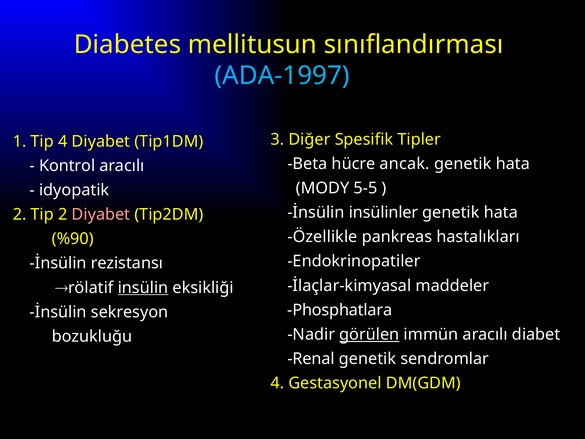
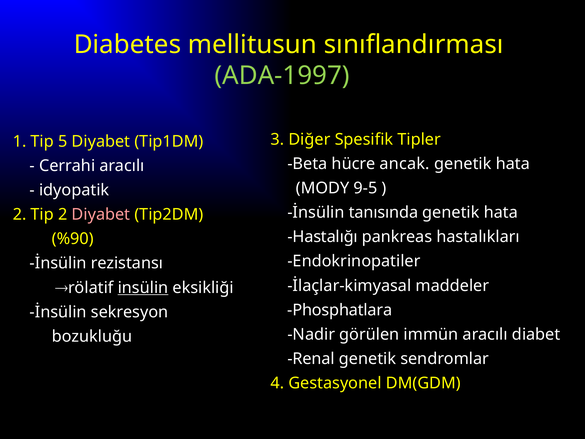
ADA-1997 colour: light blue -> light green (282, 76)
Tip 4: 4 -> 5 (63, 141)
Kontrol: Kontrol -> Cerrahi (67, 166)
5-5: 5-5 -> 9-5 (365, 188)
insülinler: insülinler -> tanısında (383, 212)
Özellikle: Özellikle -> Hastalığı (323, 237)
görülen underline: present -> none (369, 334)
